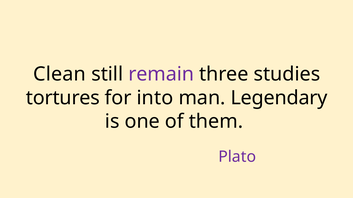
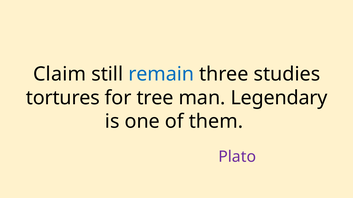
Clean: Clean -> Claim (60, 74)
remain colour: purple -> blue (161, 74)
into: into -> tree (155, 98)
